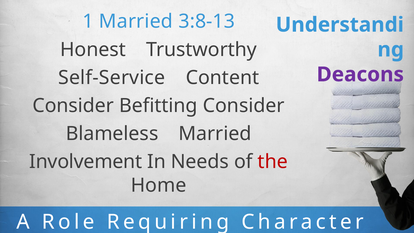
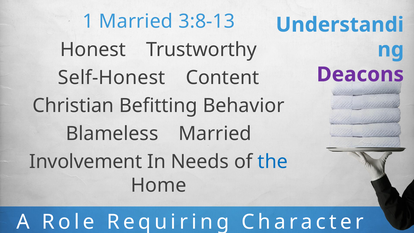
Self-Service: Self-Service -> Self-Honest (112, 78)
Consider: Consider -> Christian (73, 106)
Befitting Consider: Consider -> Behavior (244, 106)
the colour: red -> blue (273, 162)
